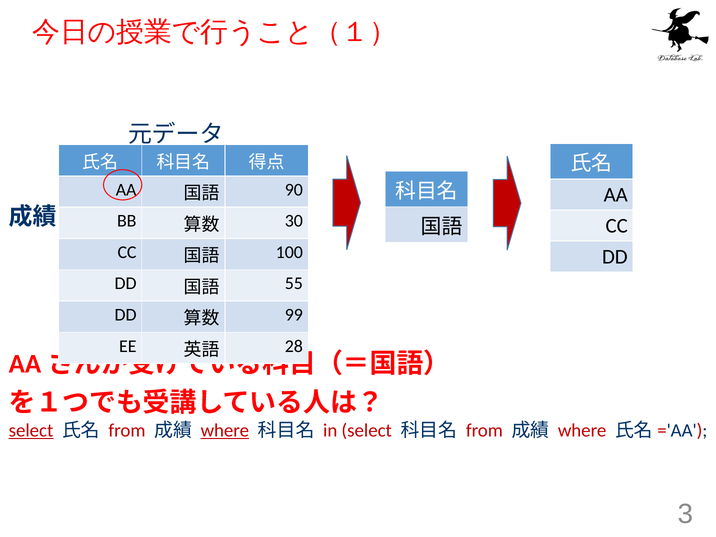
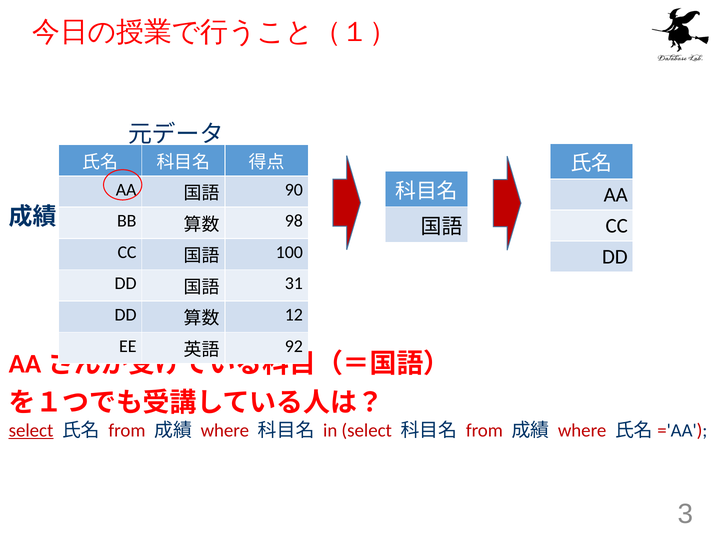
30: 30 -> 98 (294, 221)
55: 55 -> 31 (294, 284)
99: 99 -> 12 (294, 315)
28: 28 -> 92 (294, 346)
where underline: present -> none (225, 430)
